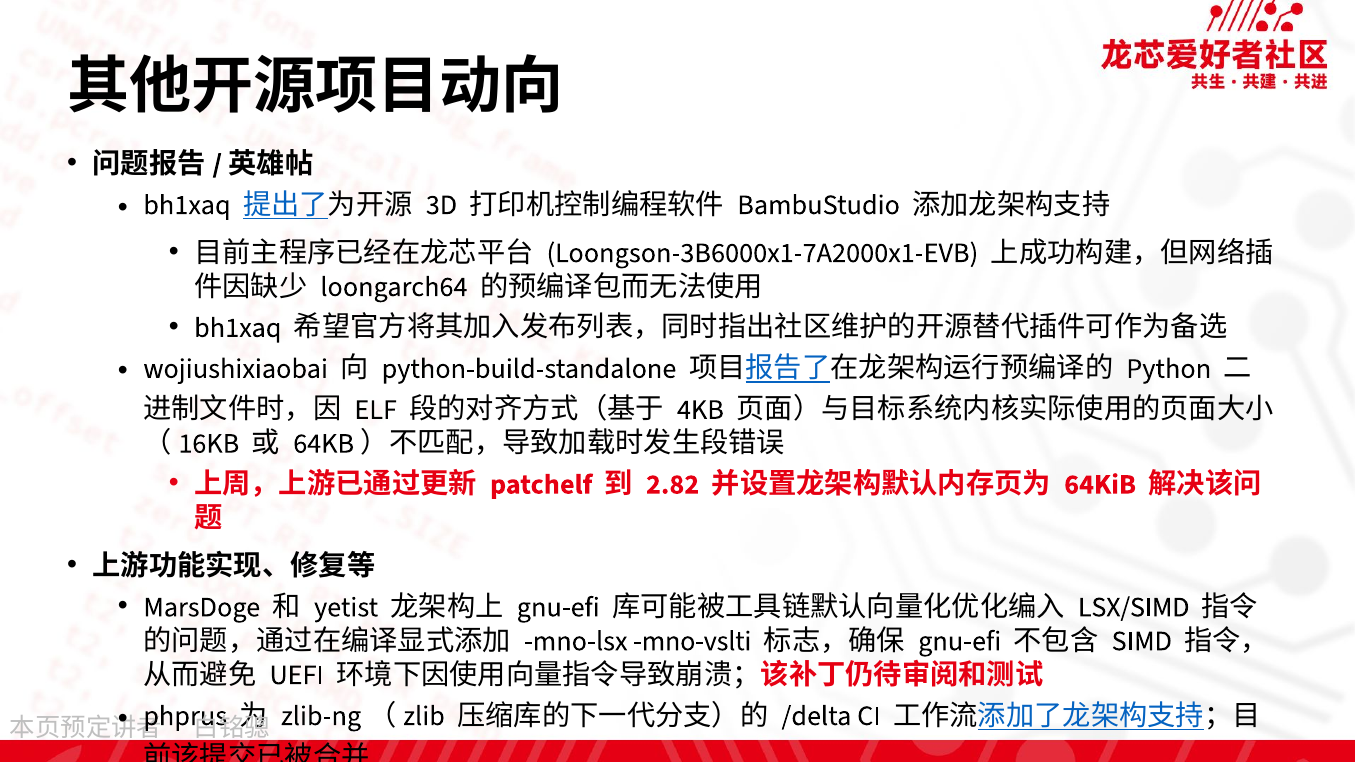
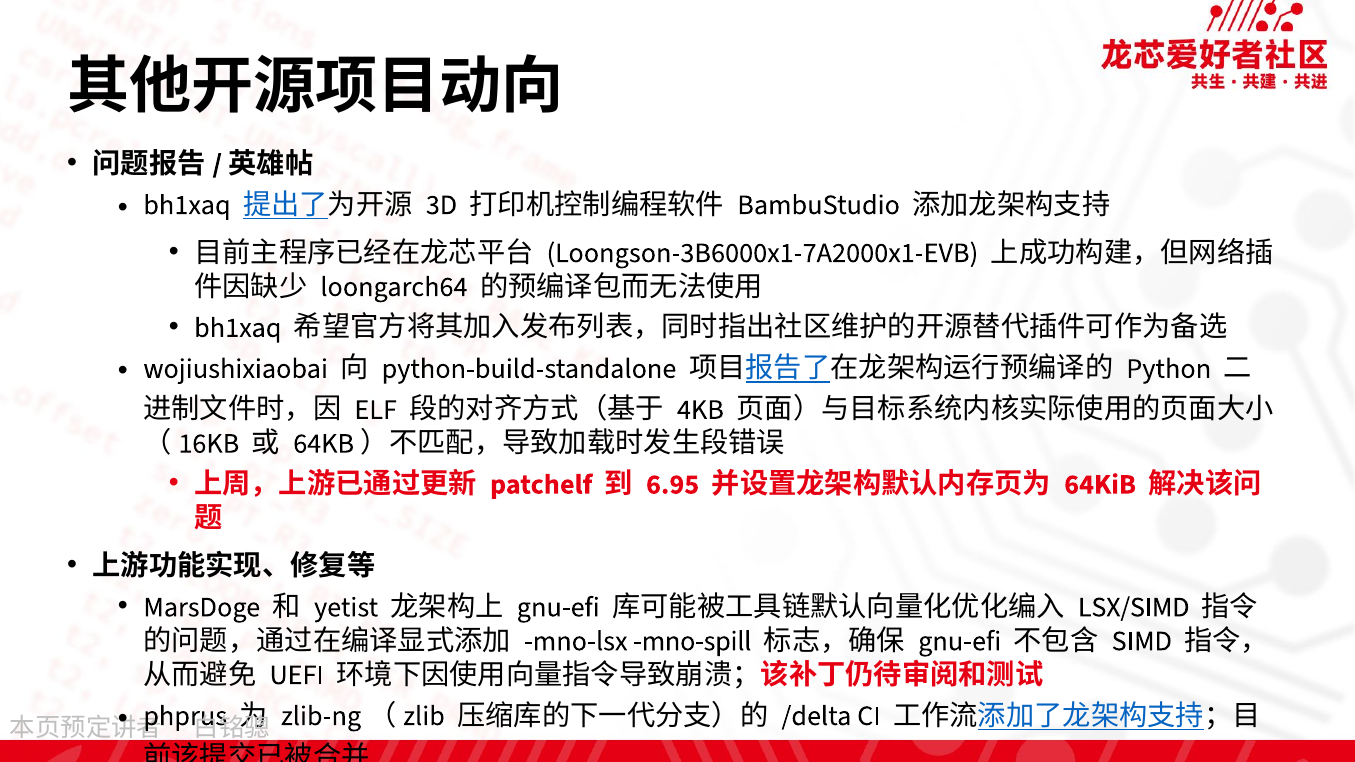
2.82: 2.82 -> 6.95 (673, 484)
mno-vslti: mno-vslti -> mno-spill (692, 641)
